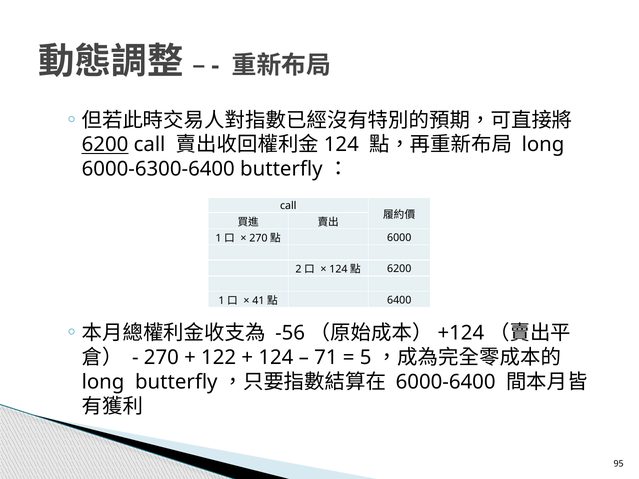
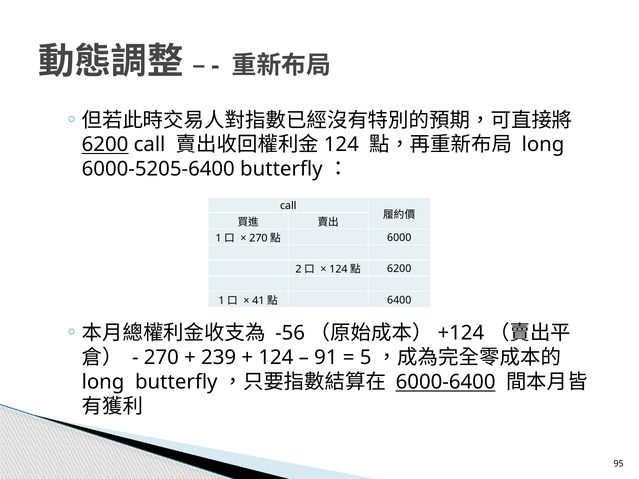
6000-6300-6400: 6000-6300-6400 -> 6000-5205-6400 (158, 169)
122: 122 -> 239 (219, 358)
71: 71 -> 91 (326, 358)
6000-6400 underline: none -> present (446, 382)
